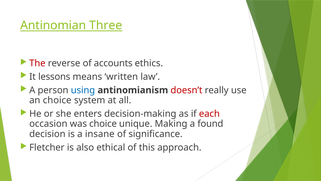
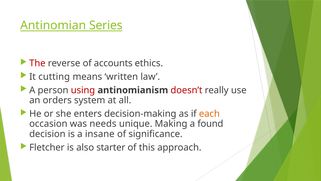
Three: Three -> Series (106, 25)
lessons: lessons -> cutting (54, 77)
using colour: blue -> red (83, 90)
an choice: choice -> orders (57, 100)
each colour: red -> orange (209, 113)
was choice: choice -> needs (103, 124)
ethical: ethical -> starter (111, 147)
